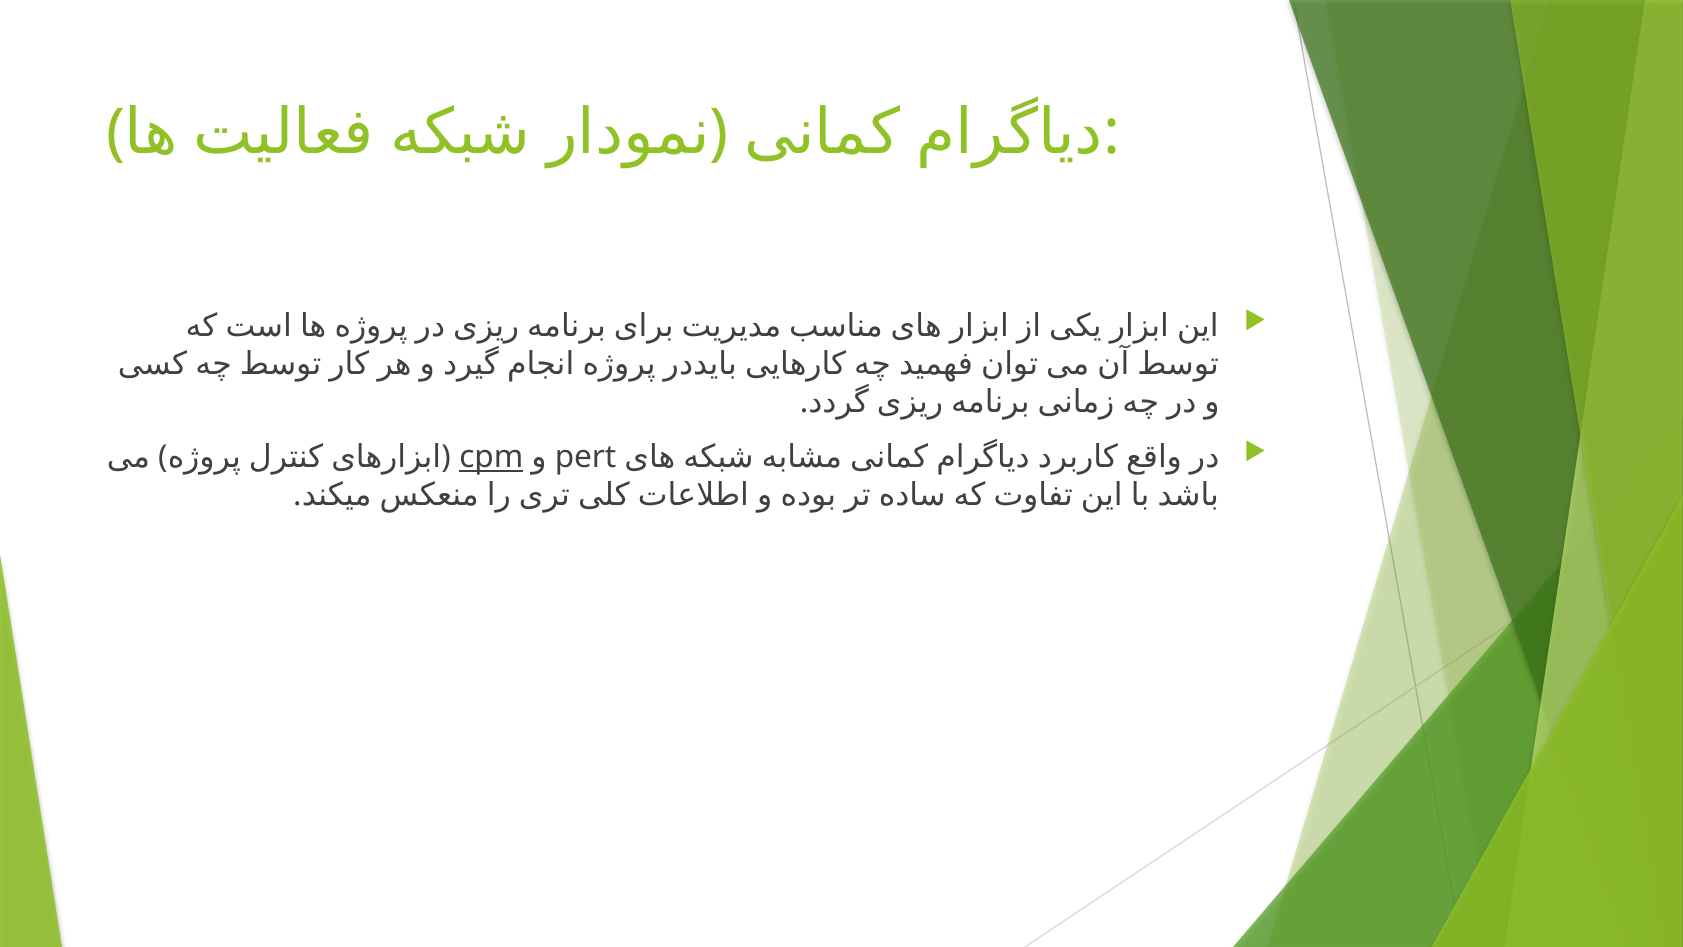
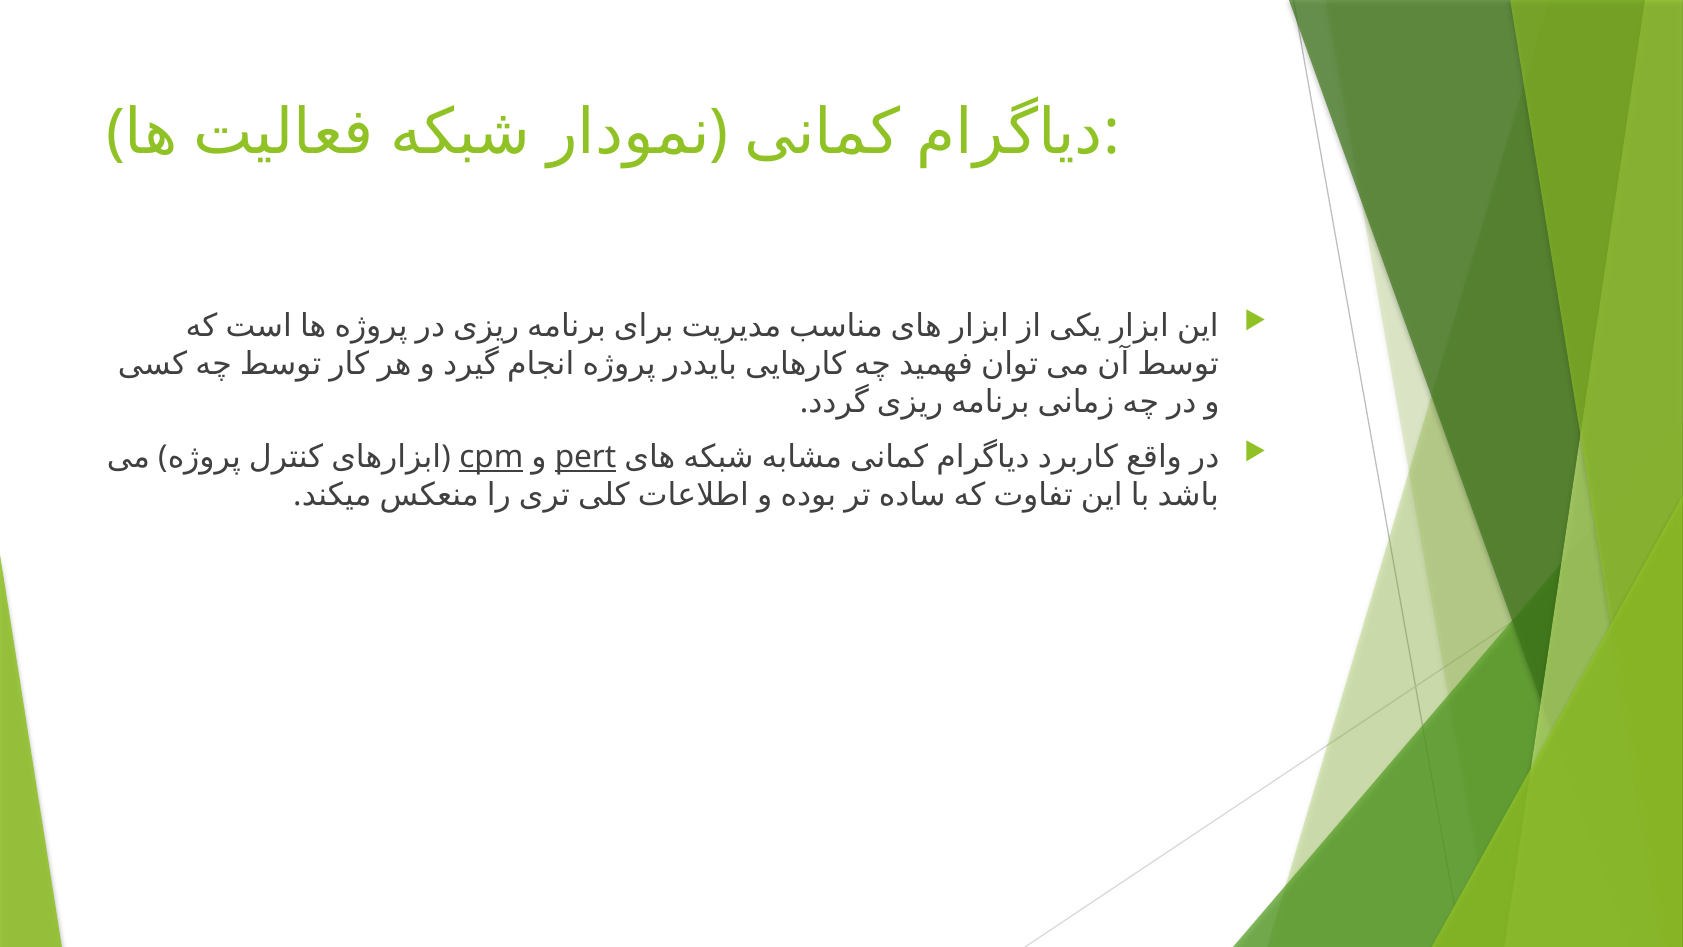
pert underline: none -> present (586, 457)
